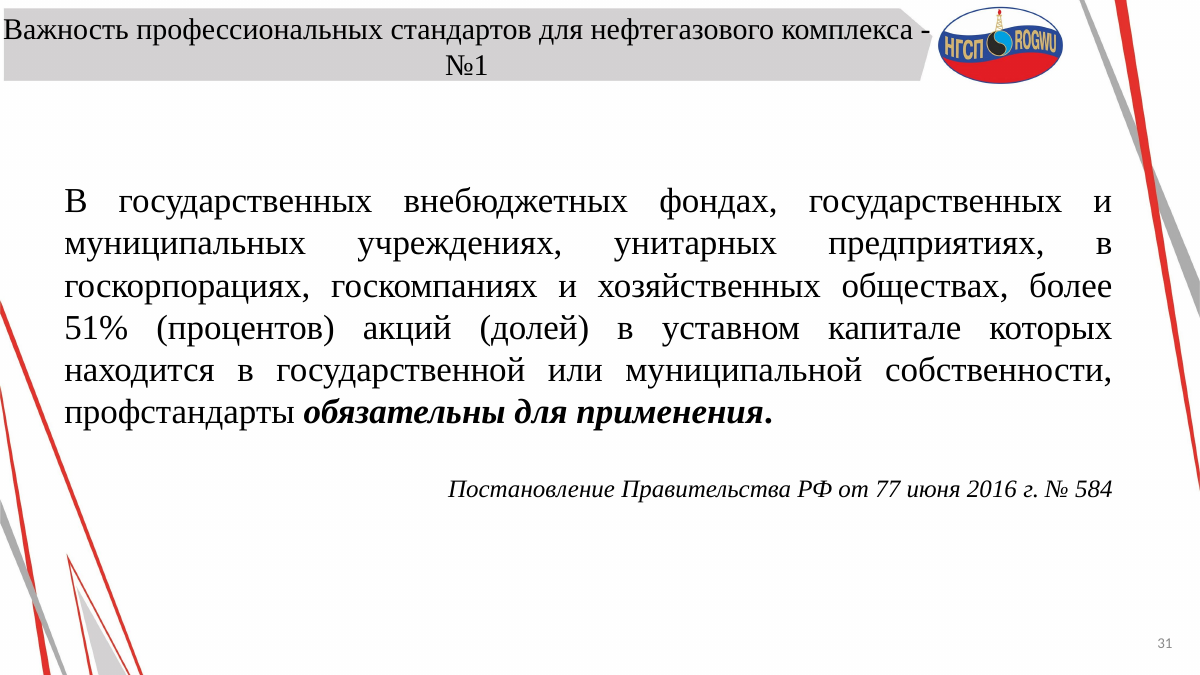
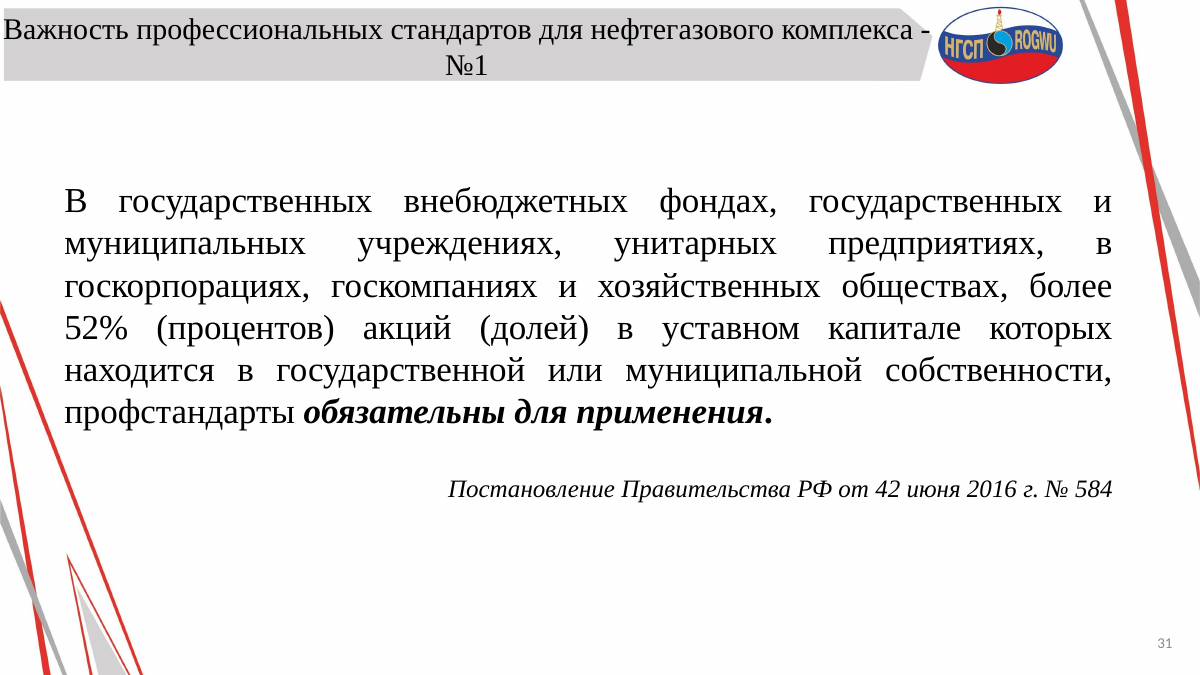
51%: 51% -> 52% (96, 327)
77: 77 -> 42 (888, 489)
